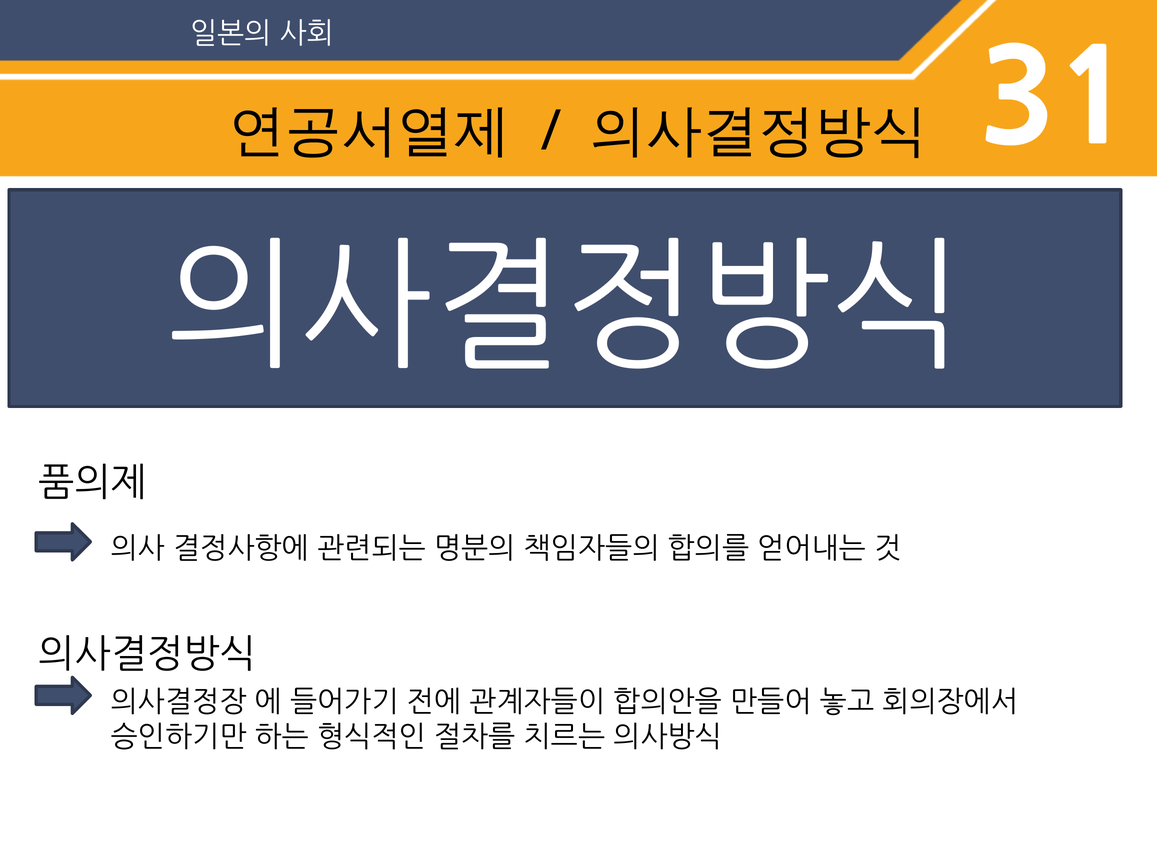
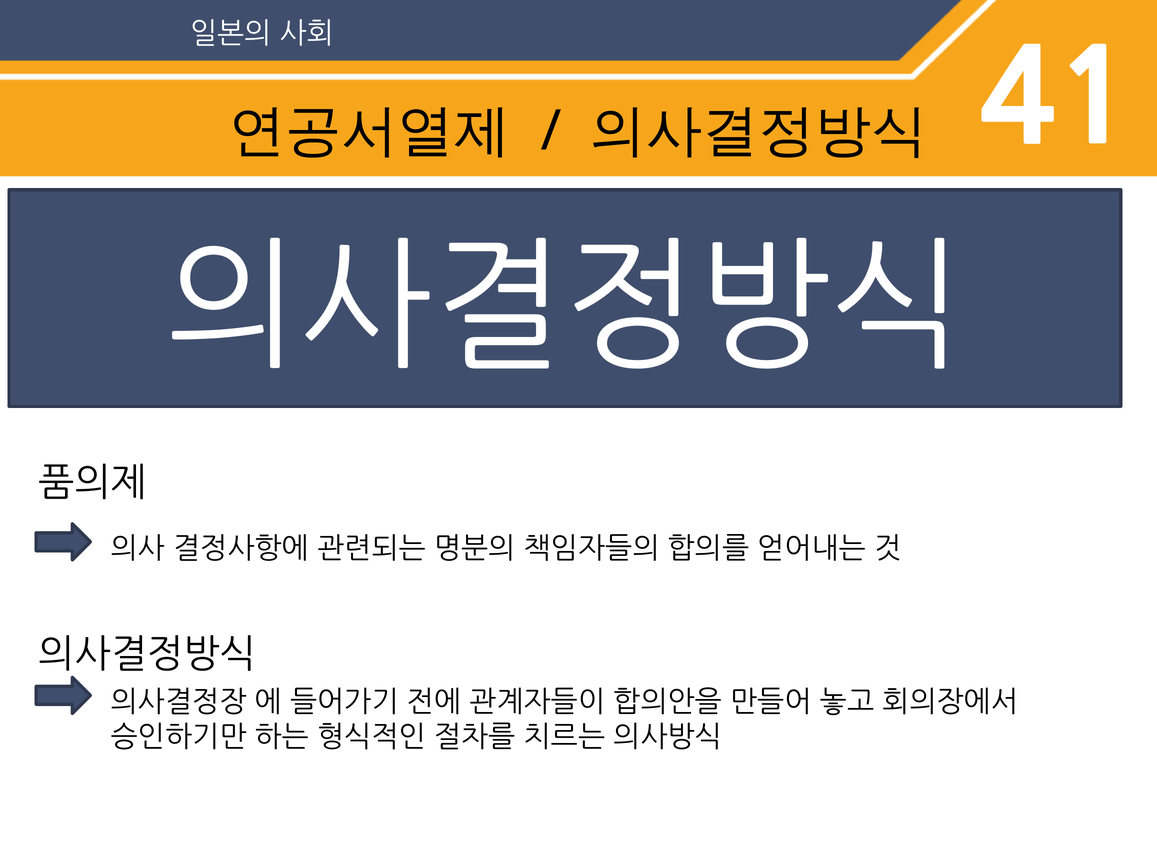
31: 31 -> 41 (1056, 101)
